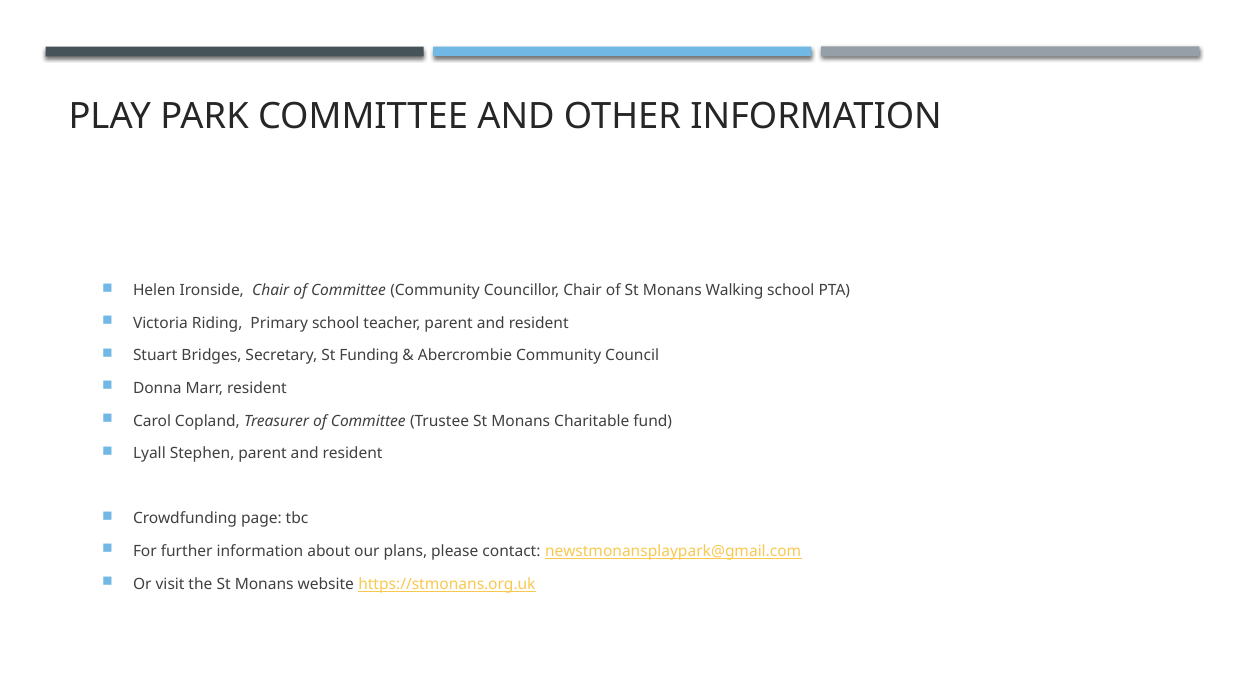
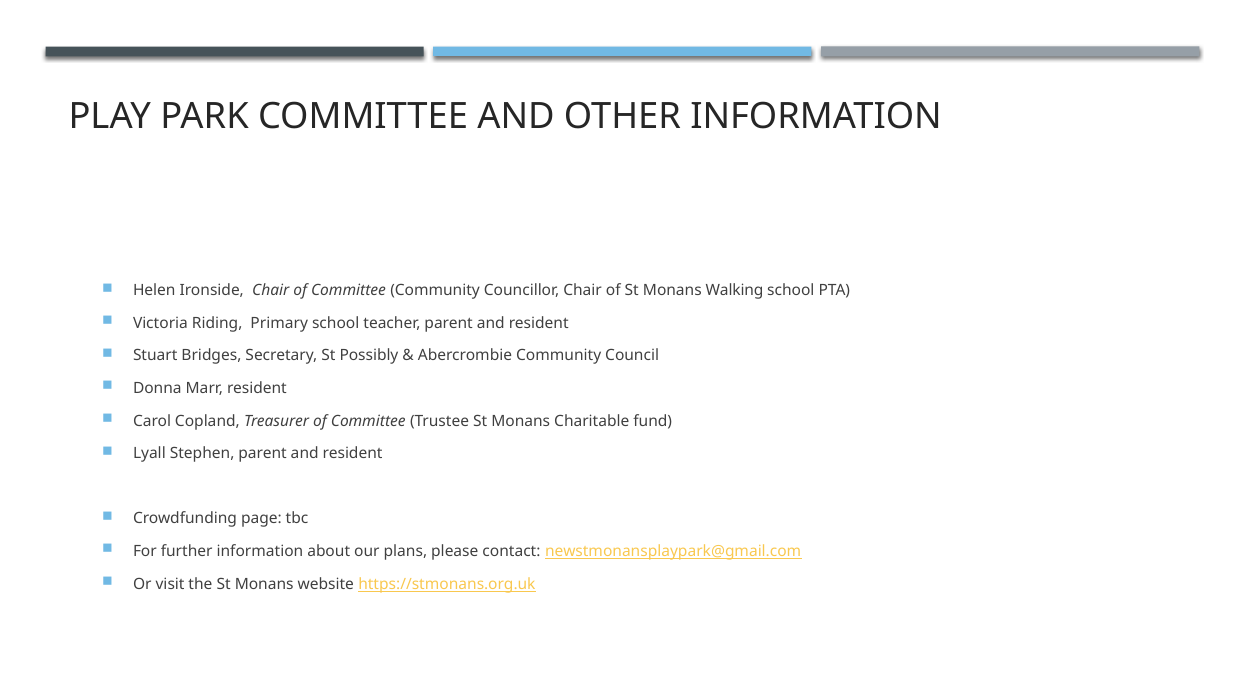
Funding: Funding -> Possibly (369, 356)
